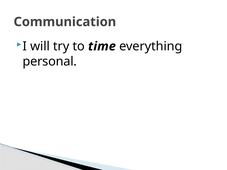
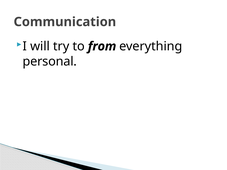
time: time -> from (102, 46)
